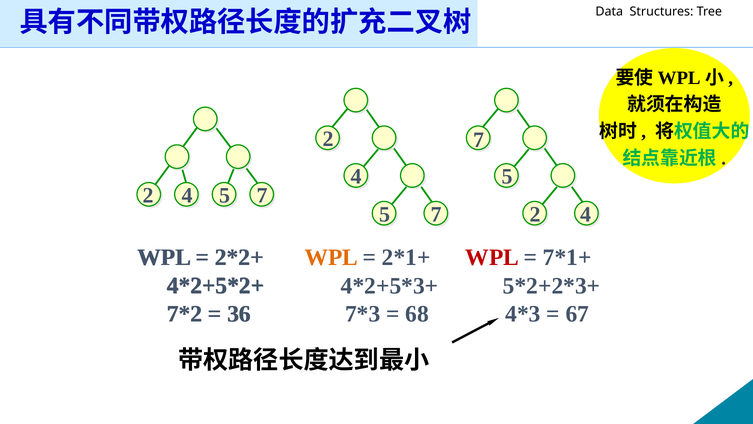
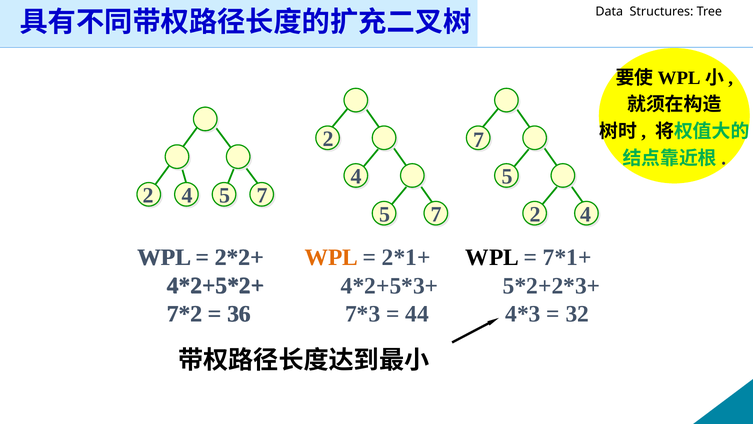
WPL colour: red -> black (492, 257)
68: 68 -> 44 (417, 314)
67: 67 -> 32 (577, 314)
